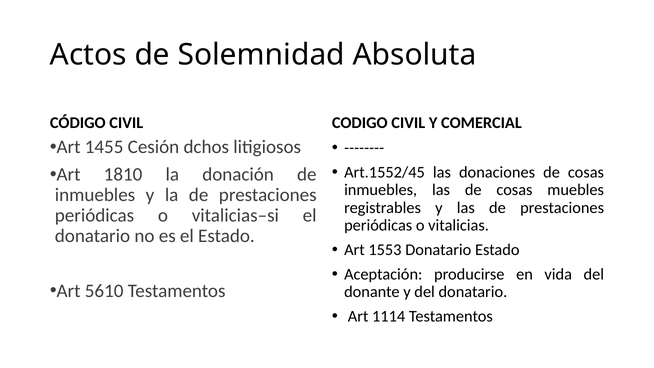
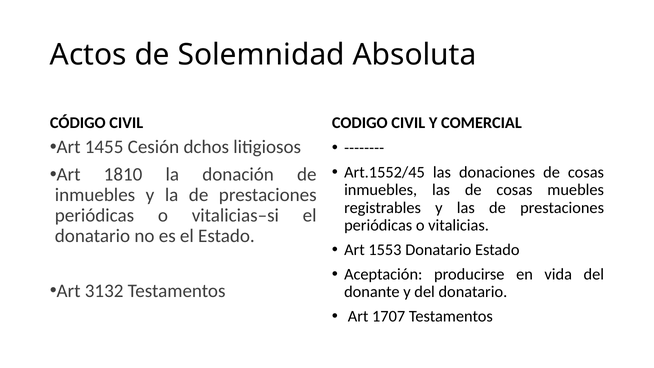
5610: 5610 -> 3132 (104, 291)
1114: 1114 -> 1707 (389, 316)
